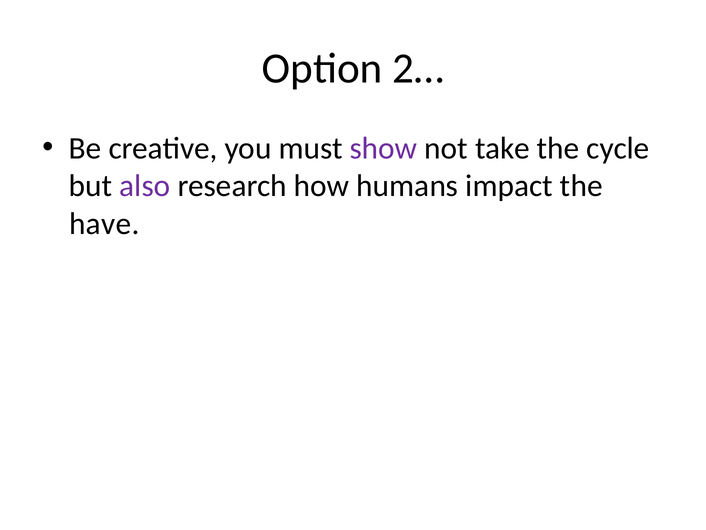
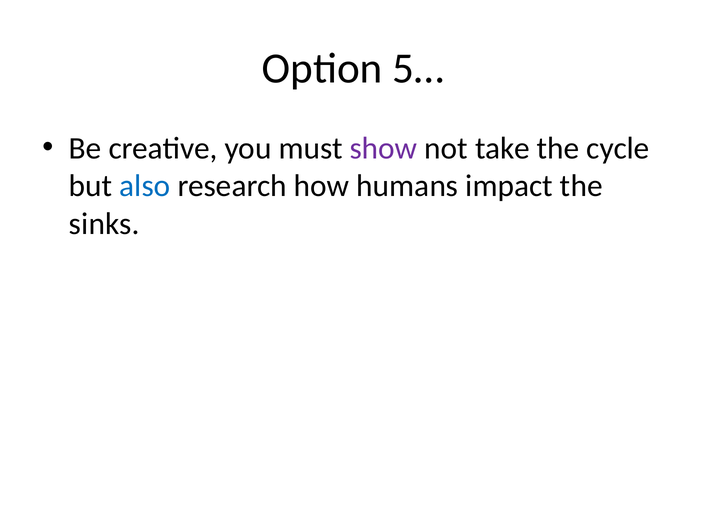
2…: 2… -> 5… (418, 68)
also colour: purple -> blue (145, 186)
have: have -> sinks (104, 223)
